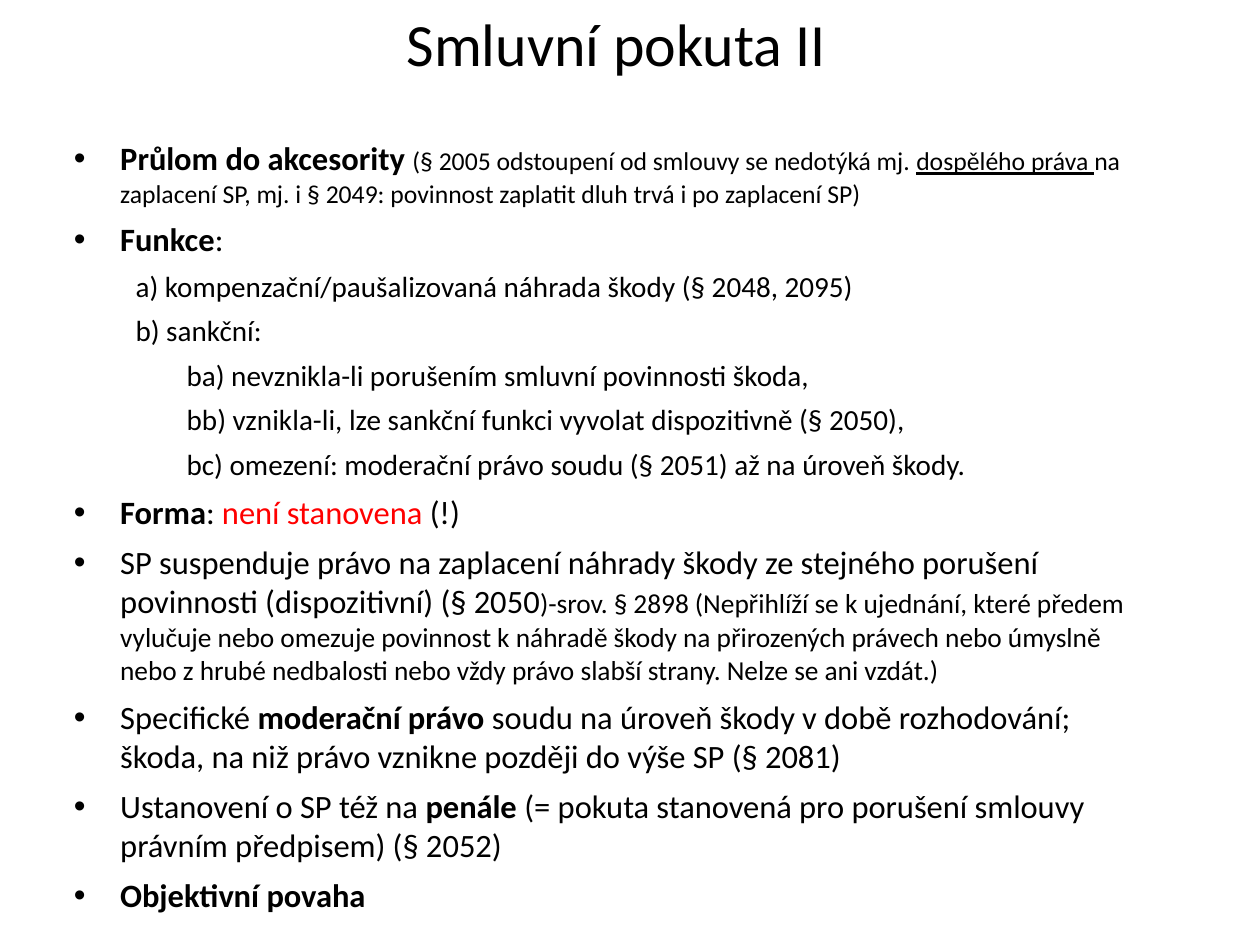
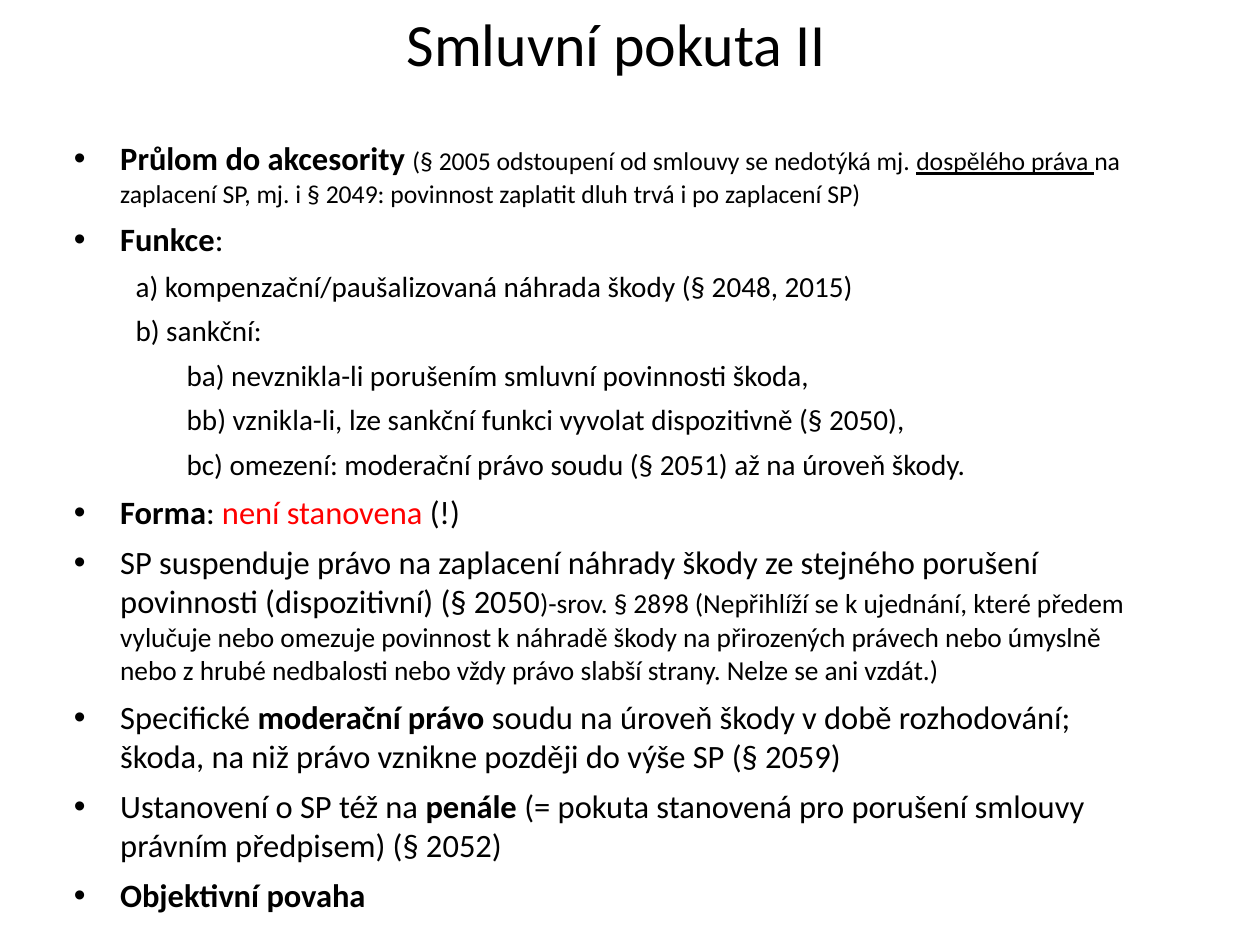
2095: 2095 -> 2015 (819, 287)
2081: 2081 -> 2059 (803, 758)
